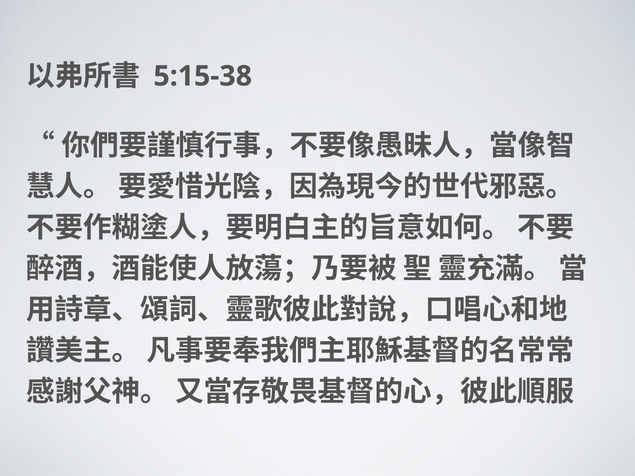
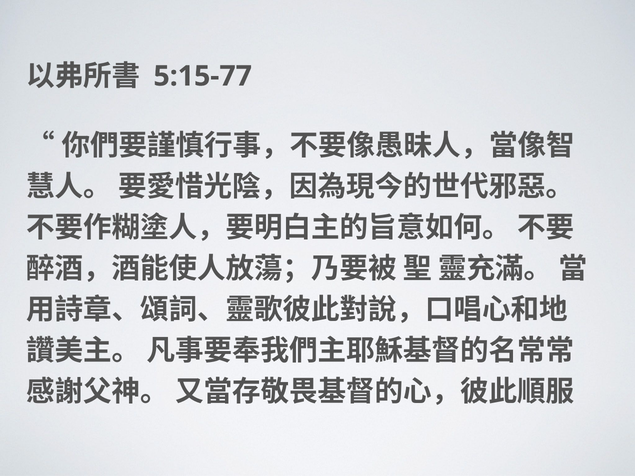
5:15-38: 5:15-38 -> 5:15-77 (203, 76)
